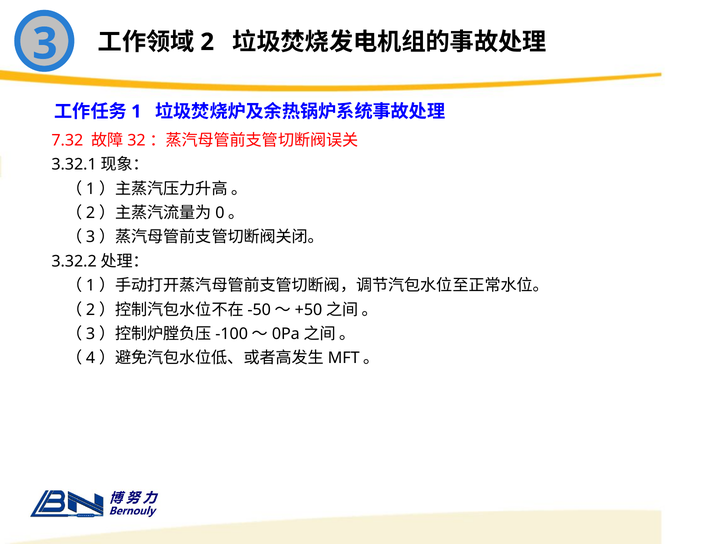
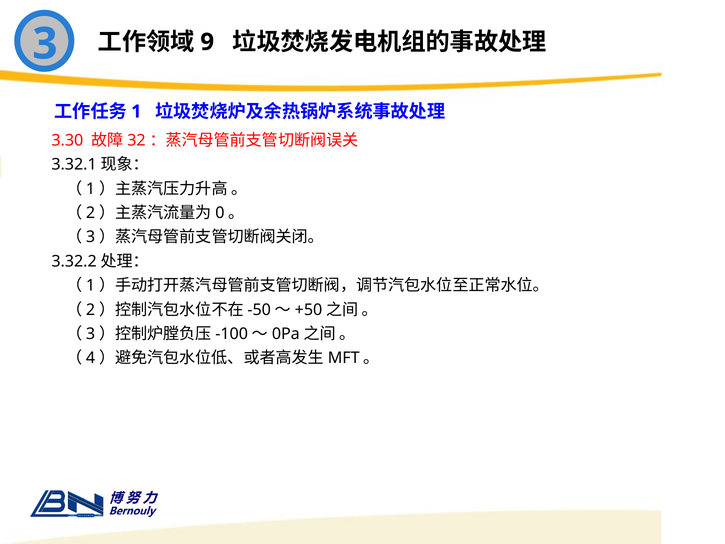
2: 2 -> 9 (207, 42)
7.32: 7.32 -> 3.30 (67, 140)
